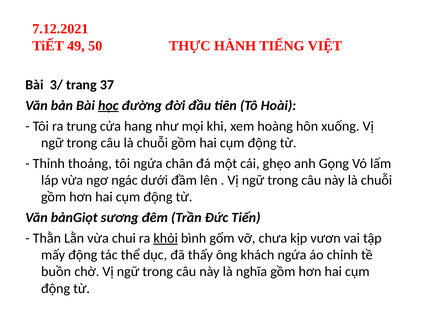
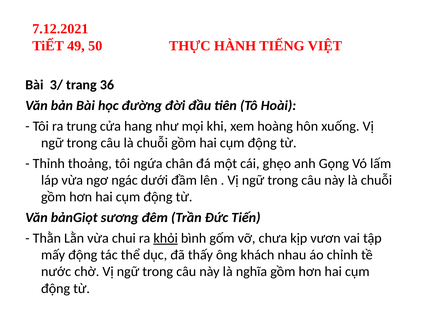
37: 37 -> 36 (107, 85)
học underline: present -> none (108, 106)
khách ngứa: ngứa -> nhau (292, 255)
buồn: buồn -> nước (56, 272)
